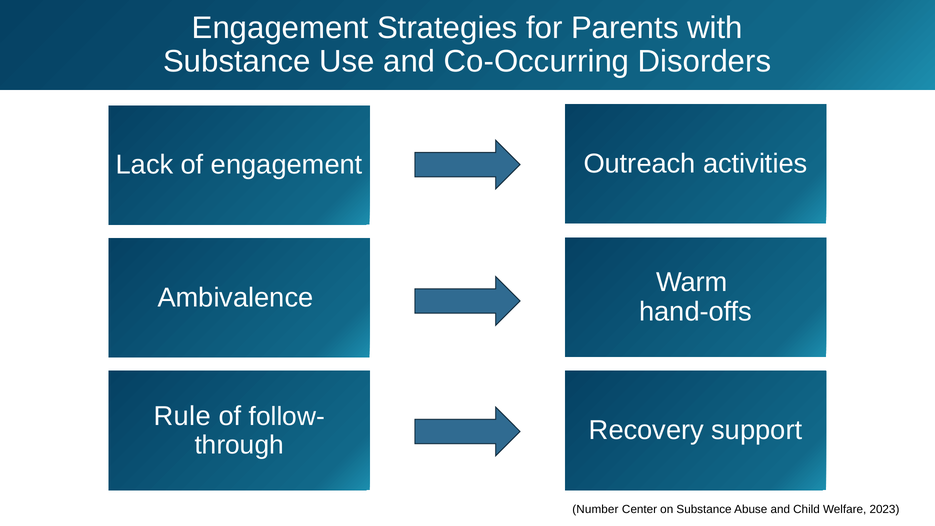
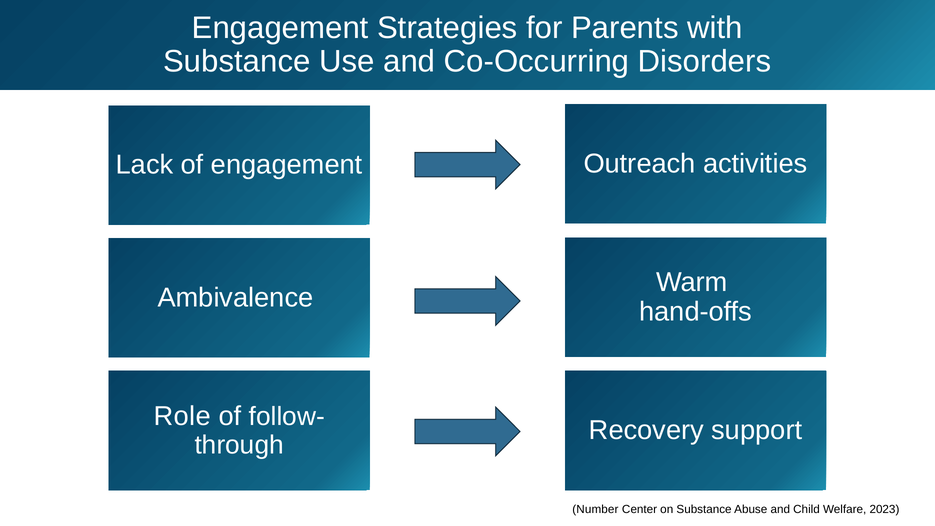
Rule: Rule -> Role (182, 416)
